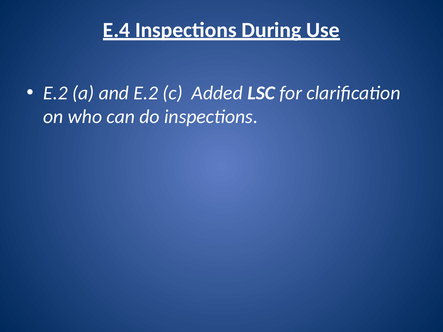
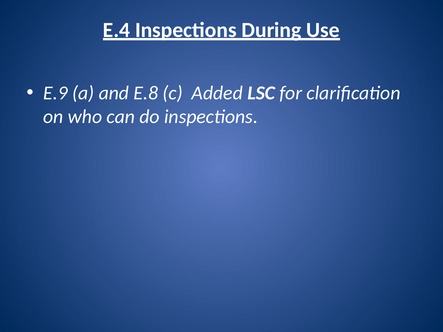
E.2: E.2 -> E.9 (55, 93)
and E.2: E.2 -> E.8 (146, 93)
